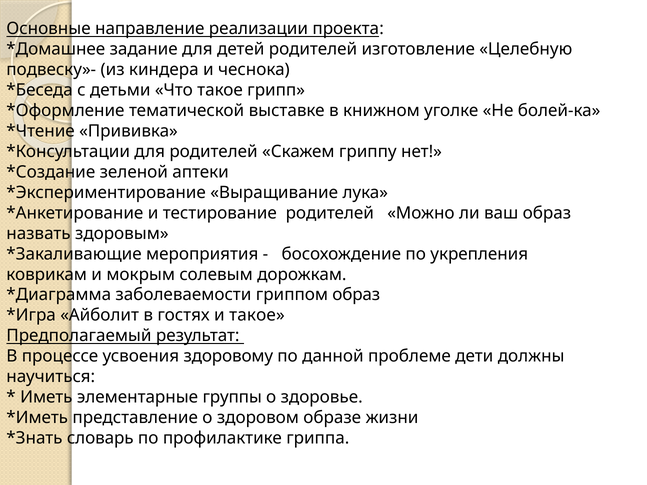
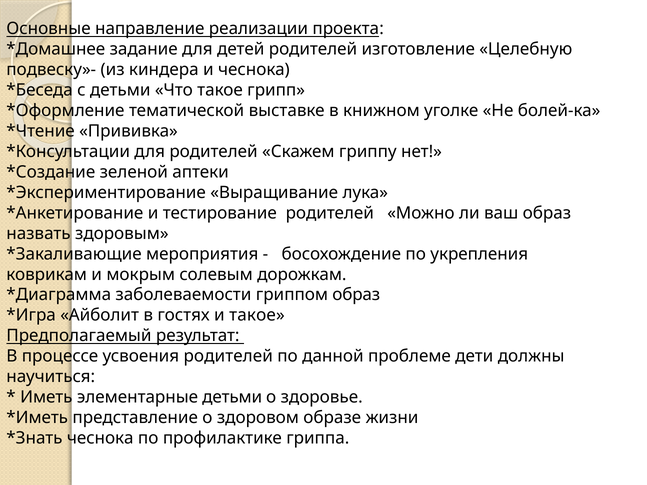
усвоения здоровому: здоровому -> родителей (228, 356)
элементарные группы: группы -> детьми (232, 397)
словарь: словарь -> чеснока (100, 438)
